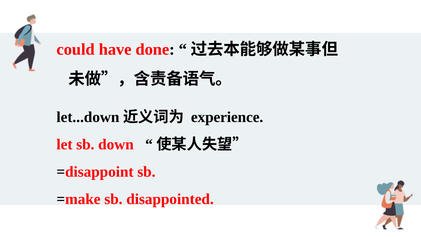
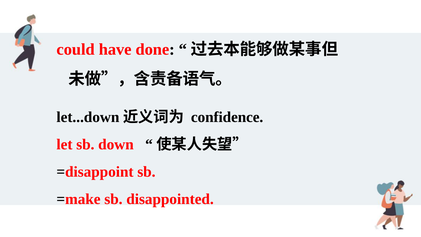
experience: experience -> confidence (227, 117)
